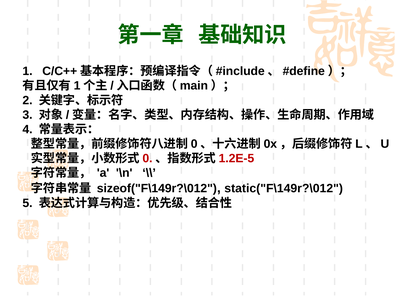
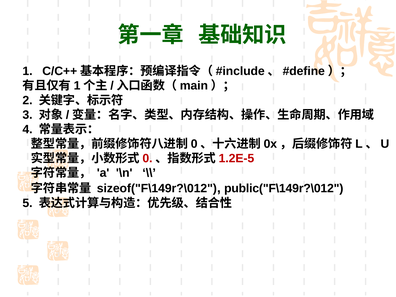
static("F\149r?\012: static("F\149r?\012 -> public("F\149r?\012 (284, 188)
